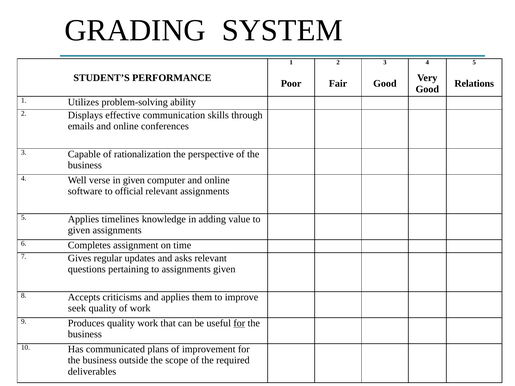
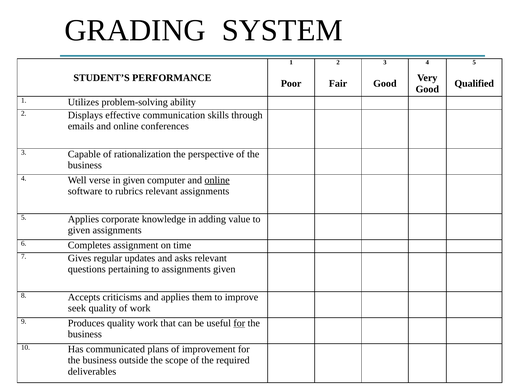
Relations: Relations -> Qualified (474, 84)
online underline: none -> present (217, 180)
official: official -> rubrics (129, 191)
timelines: timelines -> corporate (120, 219)
